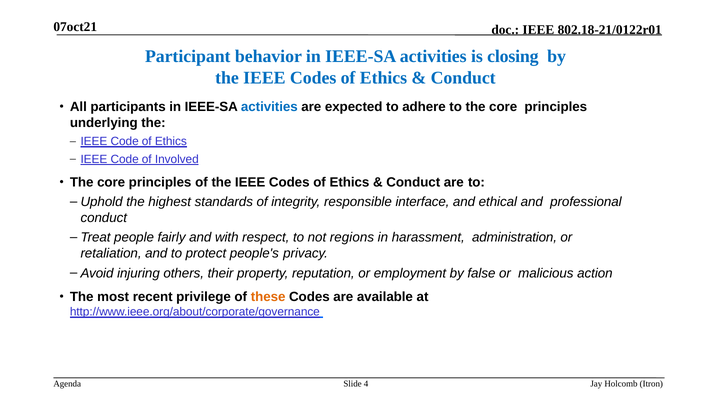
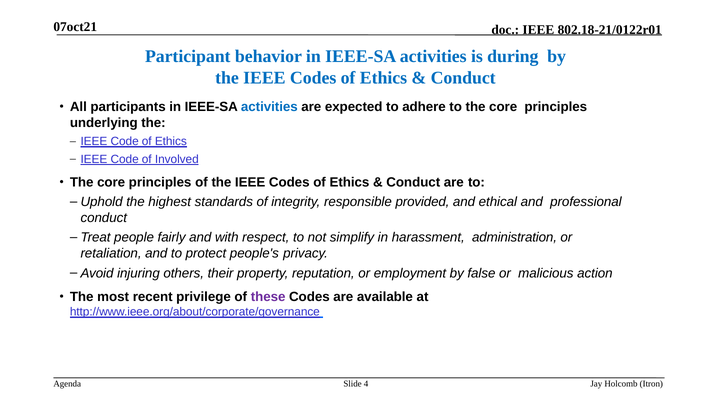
closing: closing -> during (513, 57)
interface: interface -> provided (422, 202)
regions: regions -> simplify (352, 238)
these colour: orange -> purple (268, 297)
